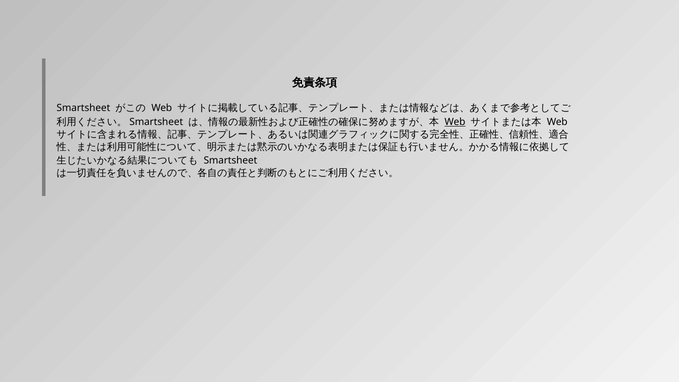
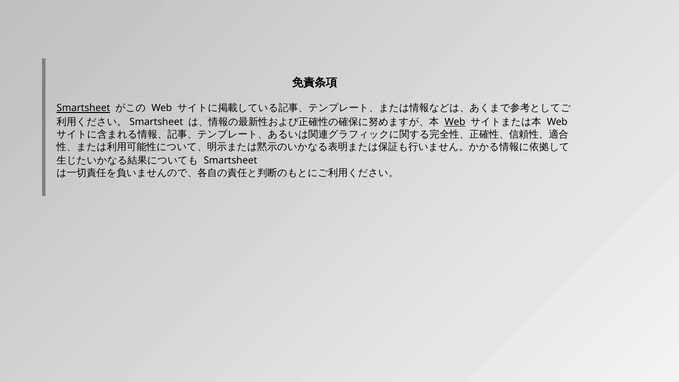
Smartsheet underline: none -> present (83, 108)
